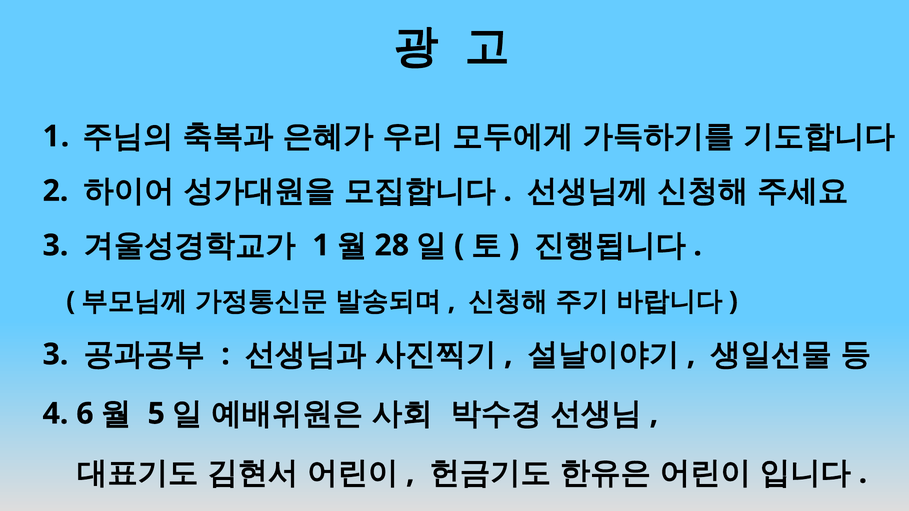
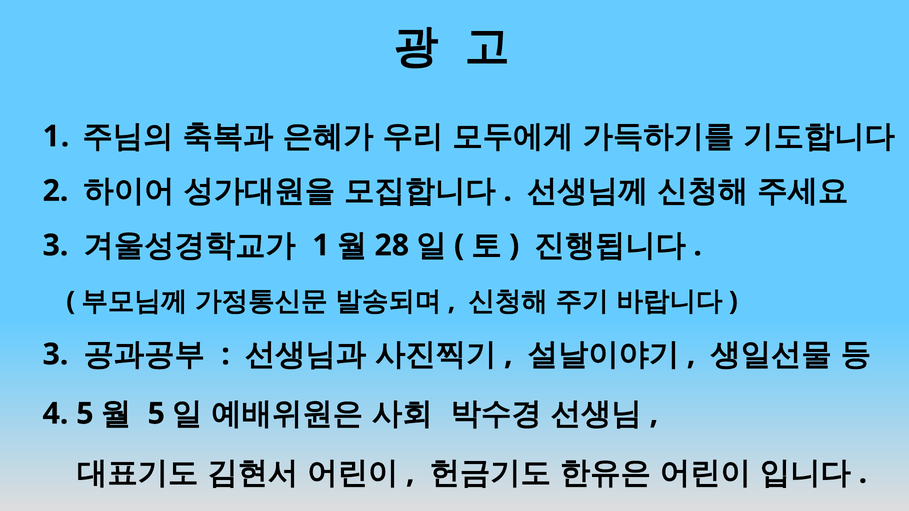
4 6: 6 -> 5 (85, 414)
